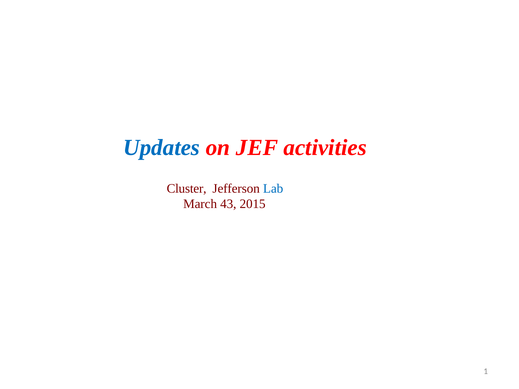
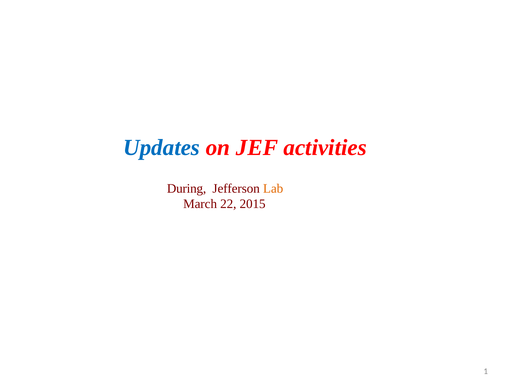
Cluster: Cluster -> During (187, 189)
Lab colour: blue -> orange (273, 189)
43: 43 -> 22 (228, 204)
